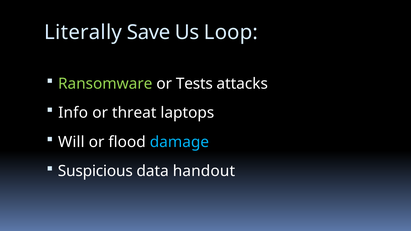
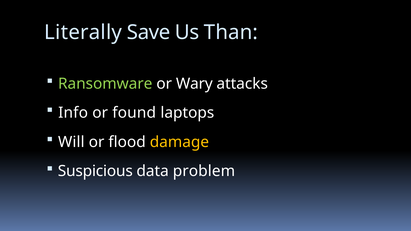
Loop: Loop -> Than (231, 33)
Tests: Tests -> Wary (194, 84)
threat: threat -> found (134, 113)
damage colour: light blue -> yellow (179, 142)
handout: handout -> problem (204, 171)
